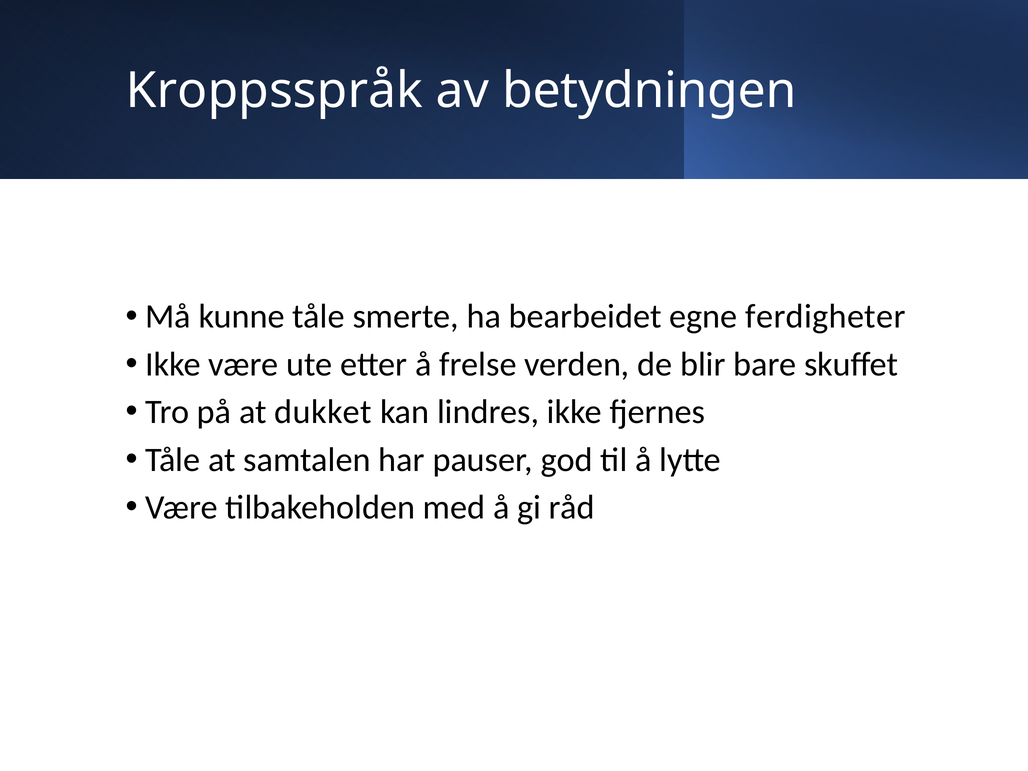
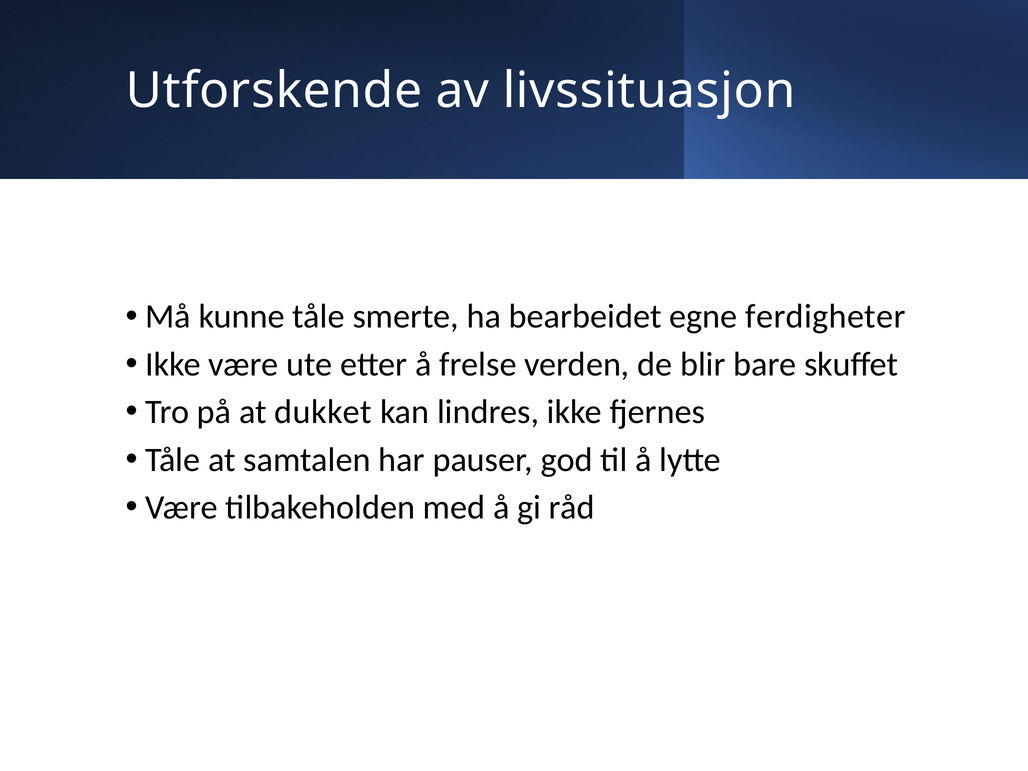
Kroppsspråk: Kroppsspråk -> Utforskende (274, 91)
betydningen: betydningen -> livssituasjon (649, 91)
